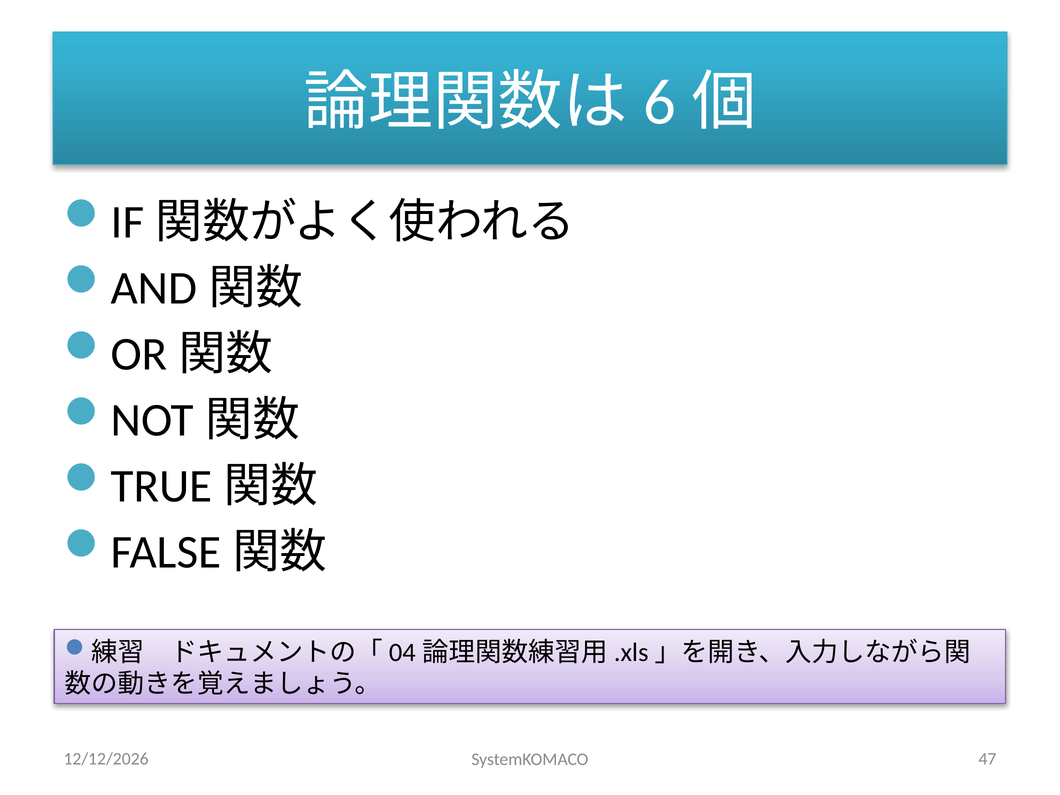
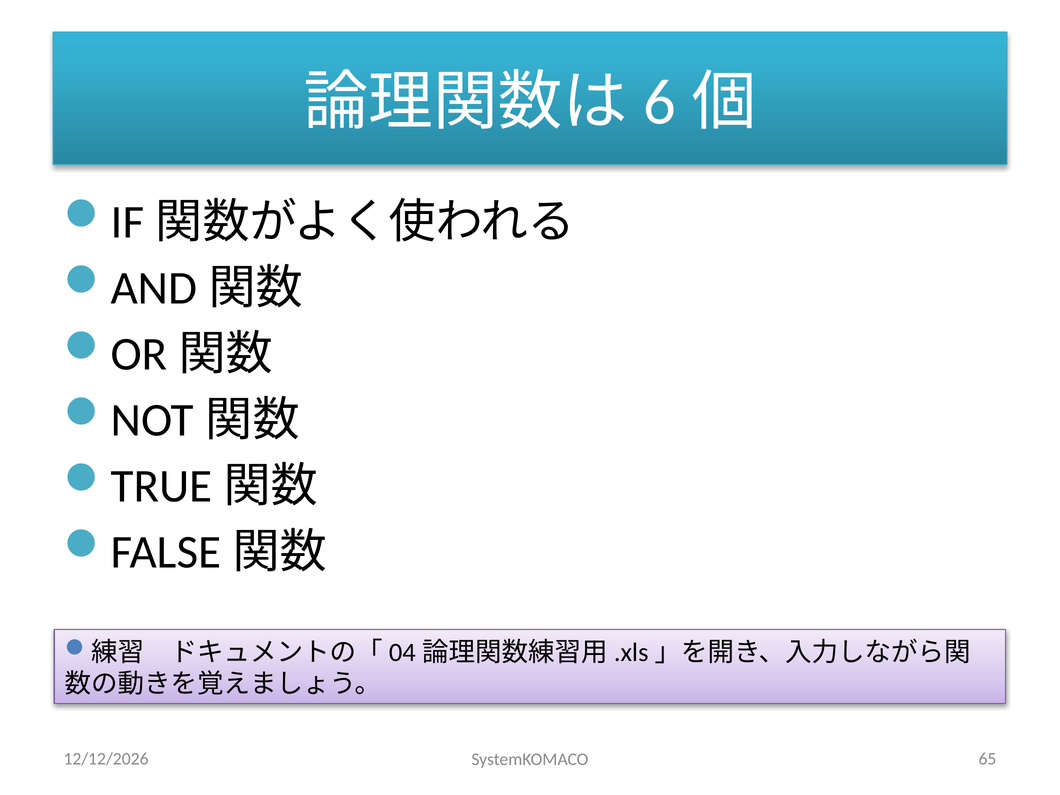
47: 47 -> 65 (987, 759)
